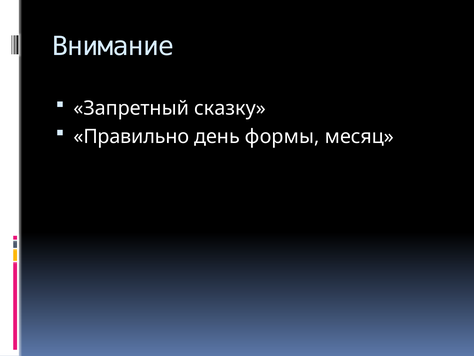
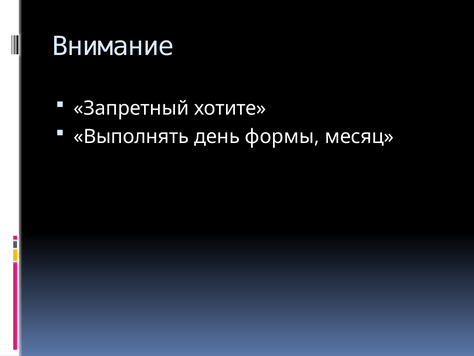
сказку: сказку -> хотите (230, 108)
Правильно: Правильно -> Выполнять (131, 136)
